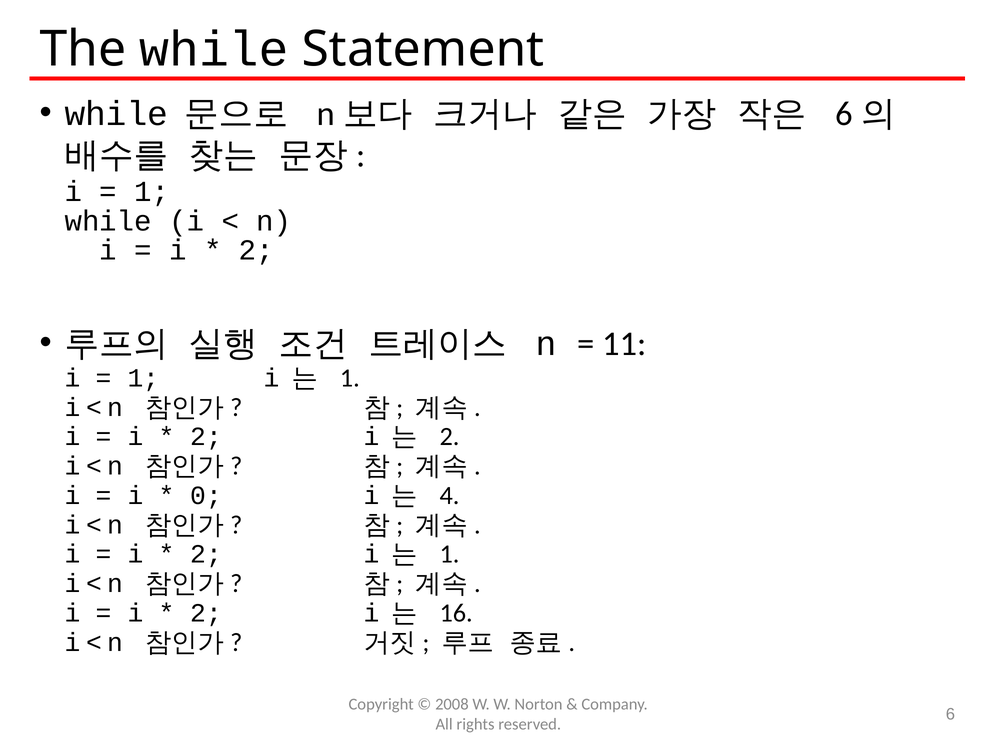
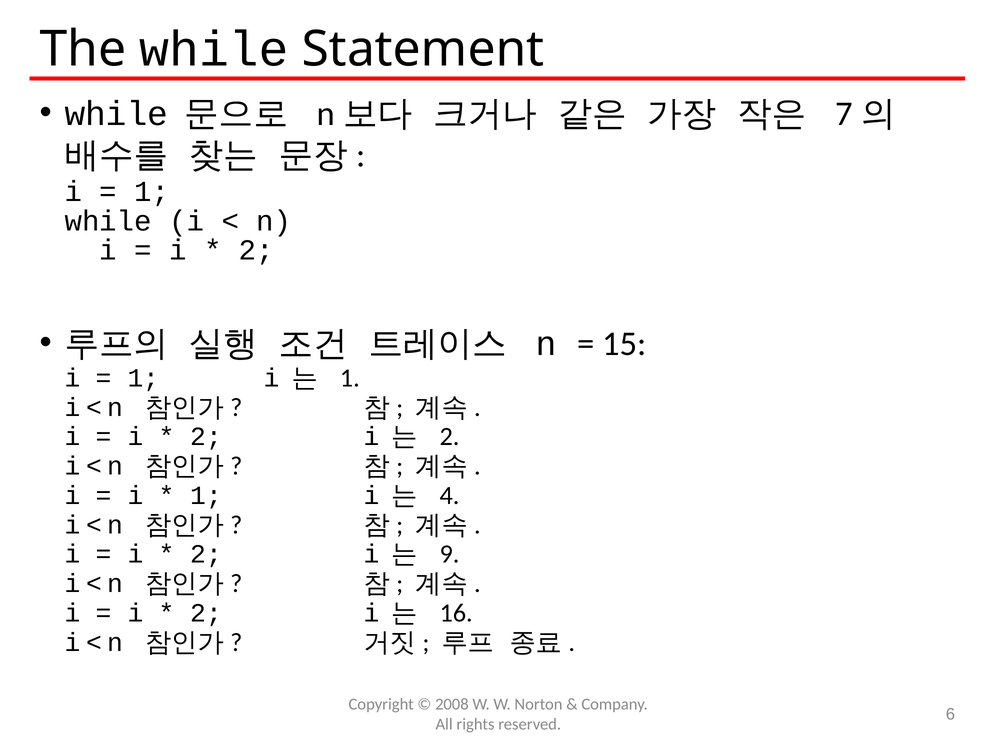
6: 6 -> 7 (844, 114)
11: 11 -> 15 (624, 344)
0: 0 -> 1 (206, 495)
1: 1 -> 9 (450, 554)
